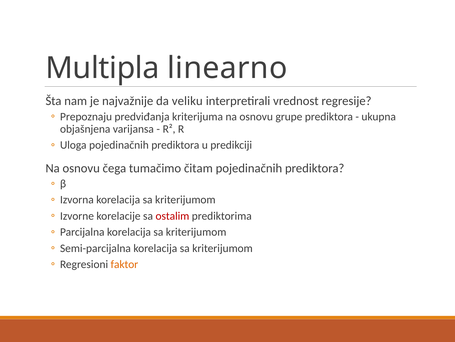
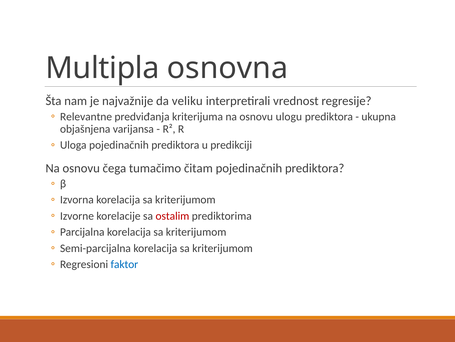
linearno: linearno -> osnovna (227, 68)
Prepoznaju: Prepoznaju -> Relevantne (86, 116)
grupe: grupe -> ulogu (289, 116)
faktor colour: orange -> blue (124, 264)
